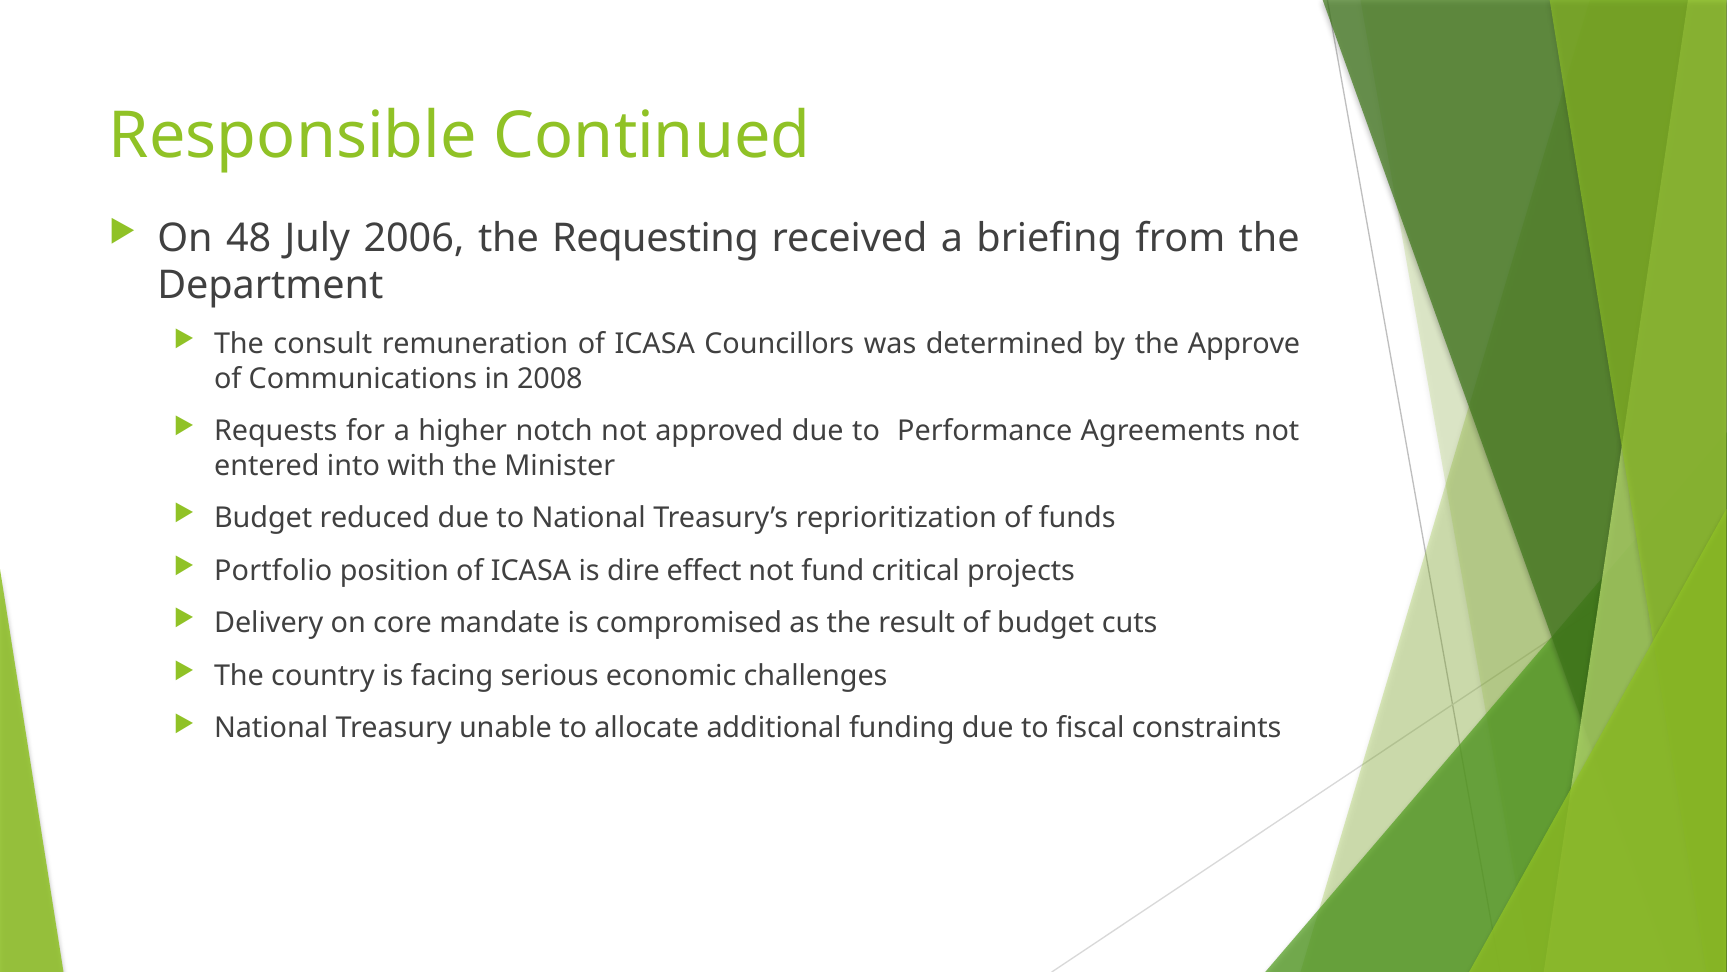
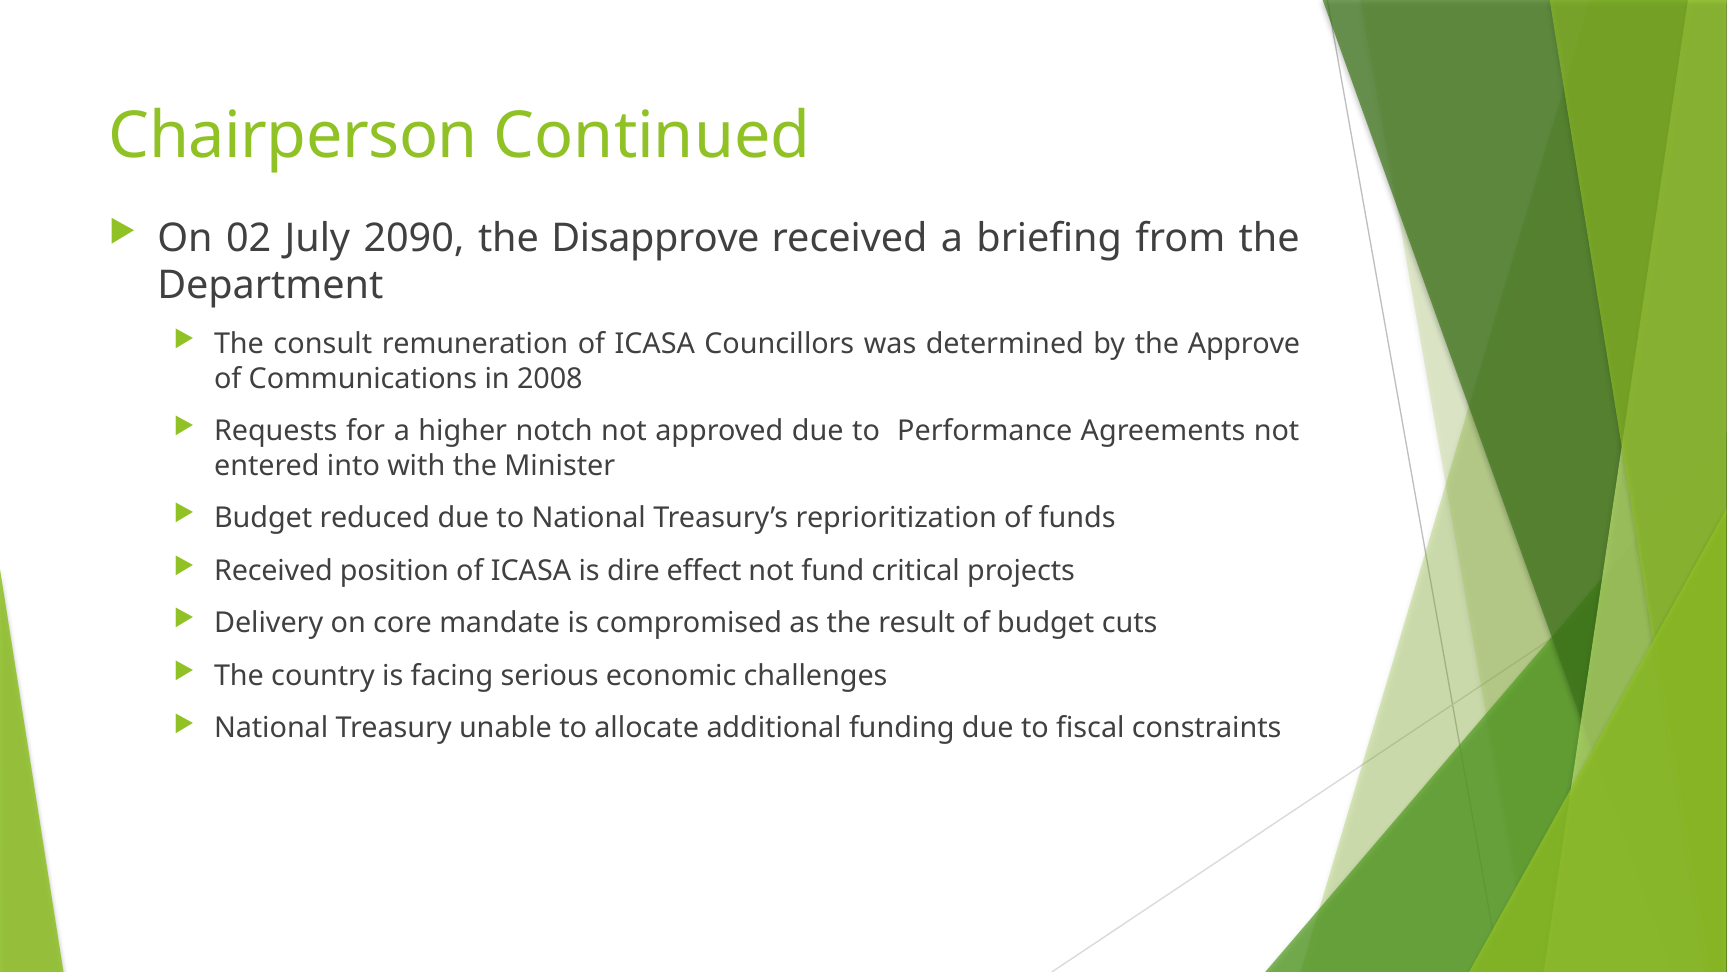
Responsible: Responsible -> Chairperson (293, 136)
48: 48 -> 02 (249, 238)
2006: 2006 -> 2090 (414, 238)
Requesting: Requesting -> Disapprove (655, 238)
Portfolio: Portfolio -> Received (273, 570)
